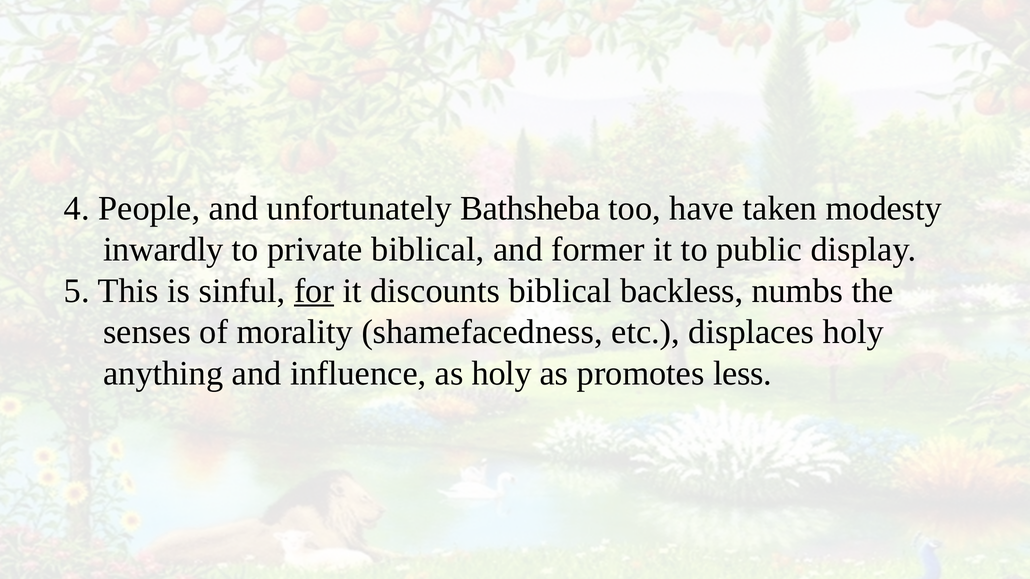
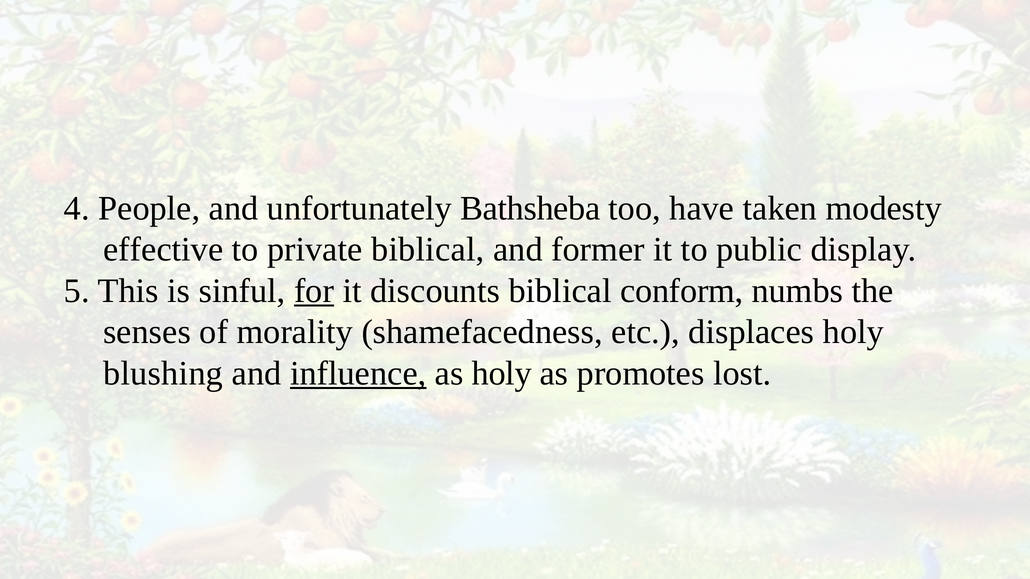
inwardly: inwardly -> effective (163, 250)
backless: backless -> conform (682, 291)
anything: anything -> blushing (163, 373)
influence underline: none -> present (358, 373)
less: less -> lost (742, 373)
